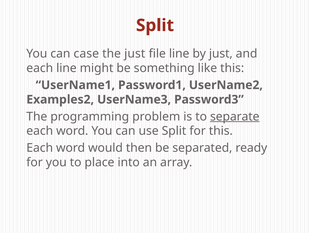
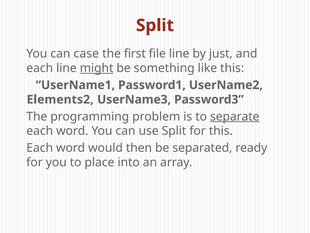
the just: just -> first (135, 54)
might underline: none -> present (97, 68)
Examples2: Examples2 -> Elements2 (60, 99)
